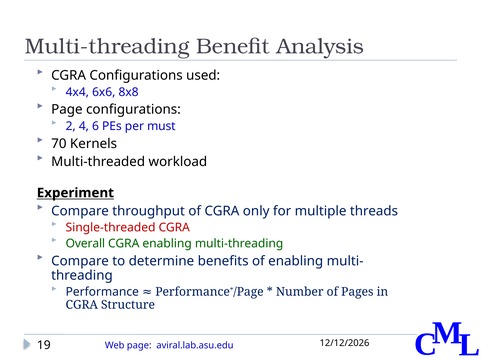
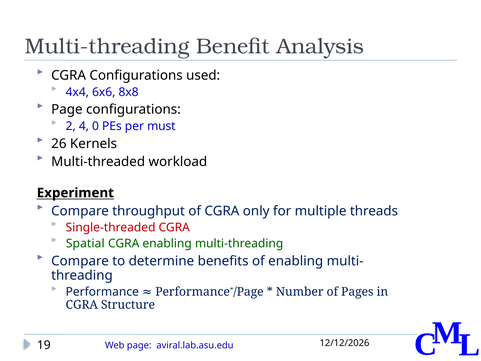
6: 6 -> 0 (96, 126)
70: 70 -> 26 (59, 143)
Overall: Overall -> Spatial (85, 243)
